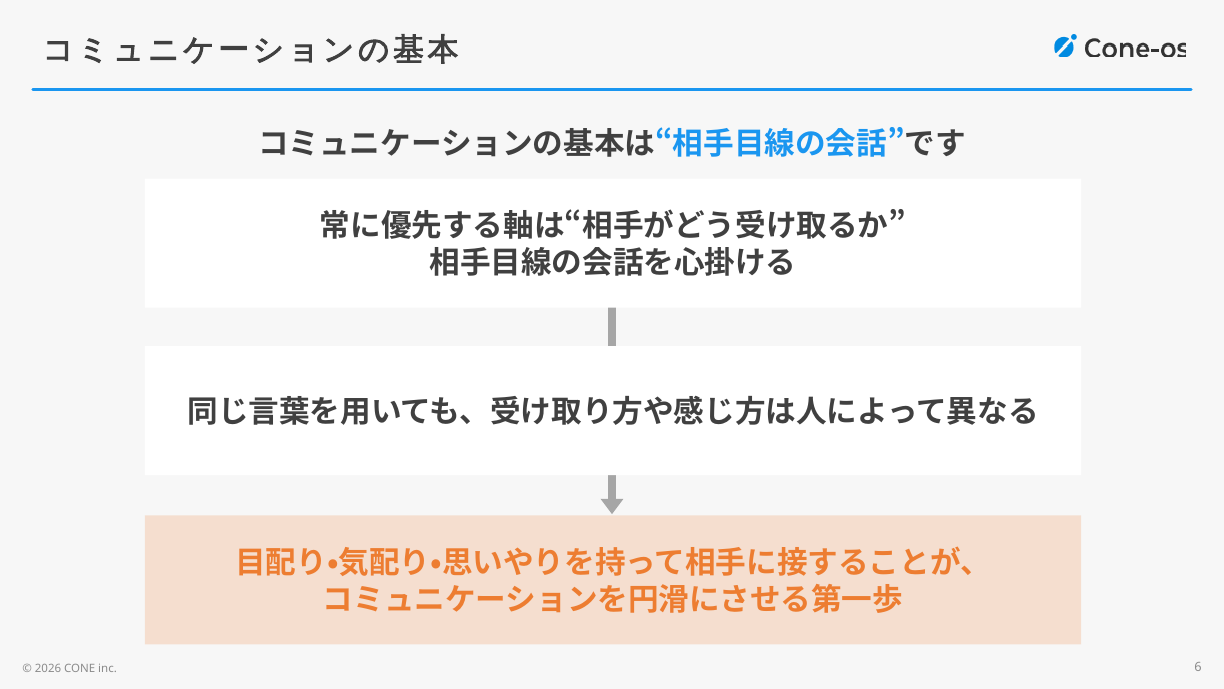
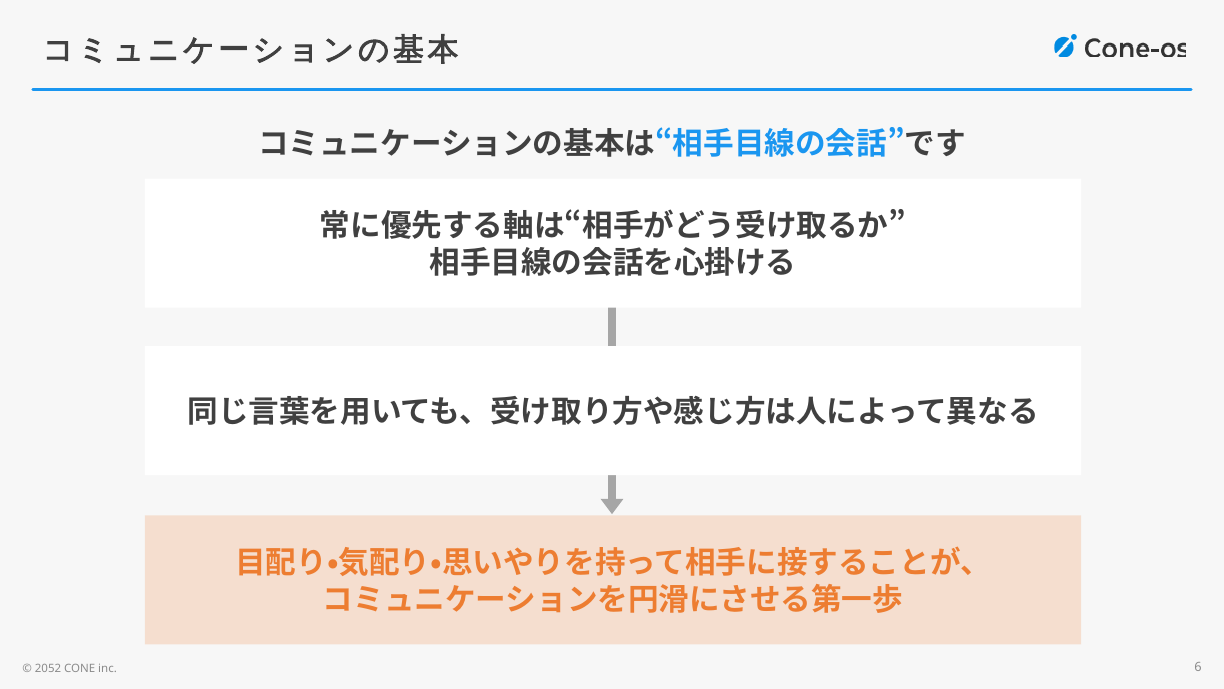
2026: 2026 -> 2052 (48, 668)
